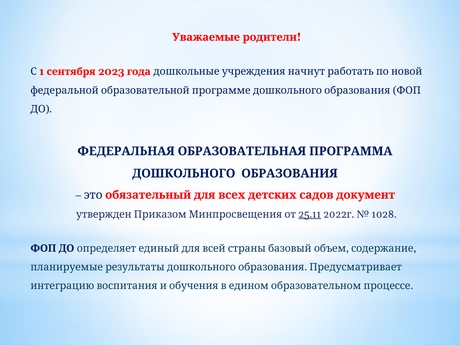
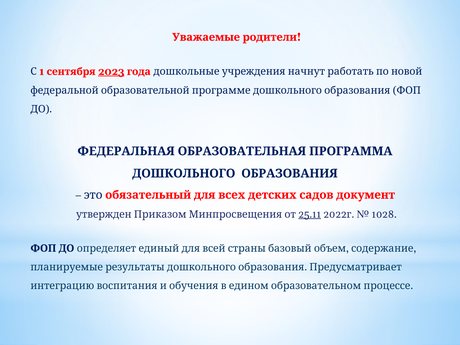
2023 underline: none -> present (111, 72)
